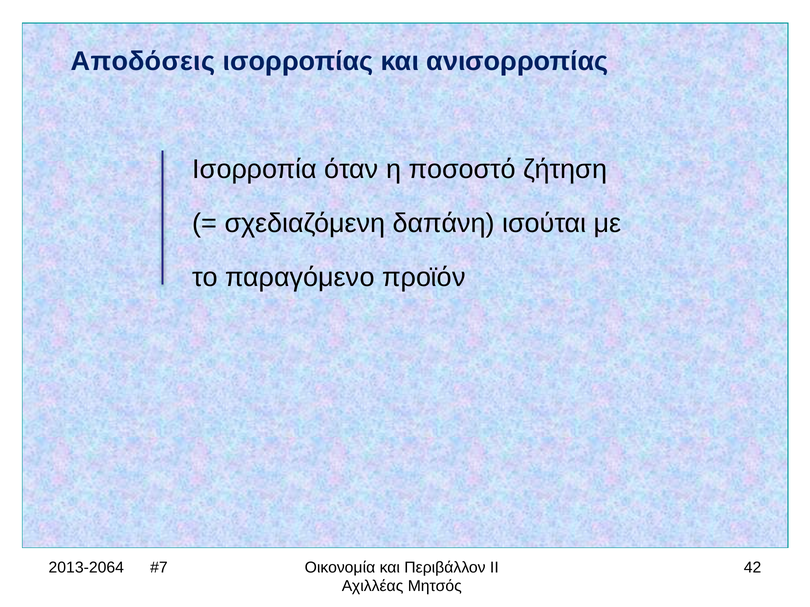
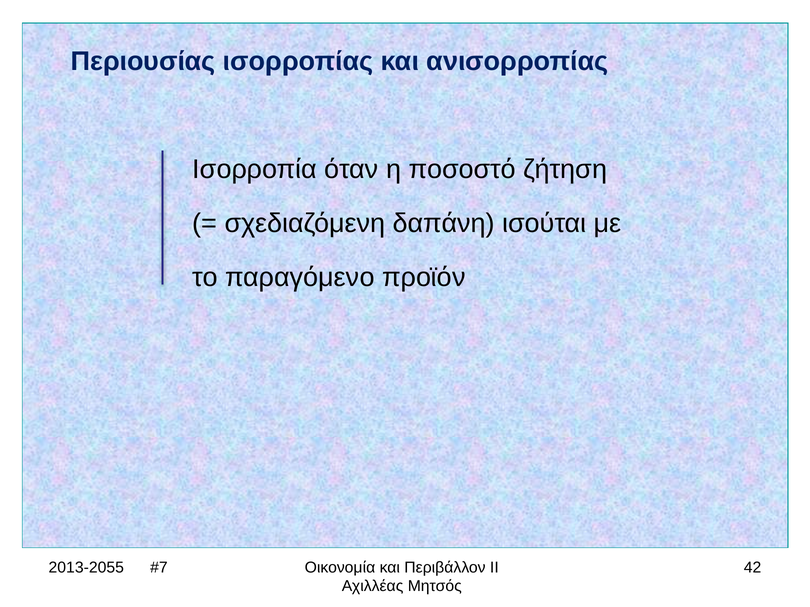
Αποδόσεις: Αποδόσεις -> Περιουσίας (143, 61)
2013-2064: 2013-2064 -> 2013-2055 (86, 568)
